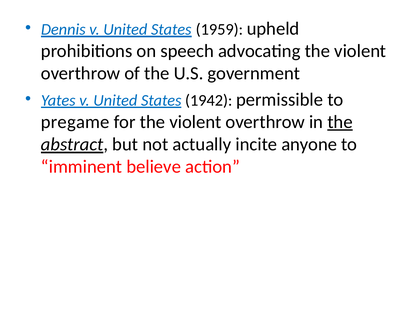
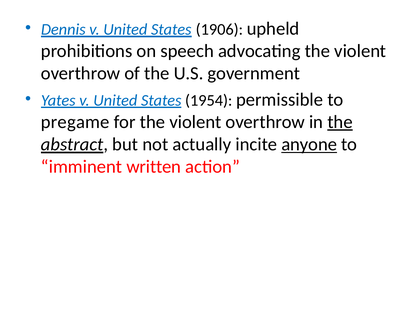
1959: 1959 -> 1906 (219, 29)
1942: 1942 -> 1954 (209, 100)
anyone underline: none -> present (309, 144)
believe: believe -> written (154, 167)
